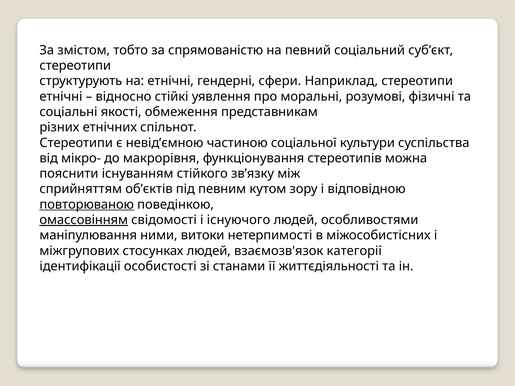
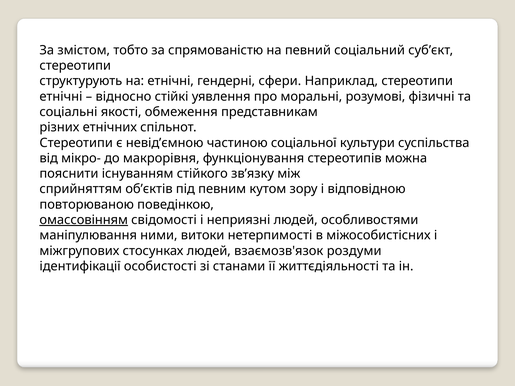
повторюваною underline: present -> none (87, 205)
існуючого: існуючого -> неприязні (239, 220)
категорії: категорії -> роздуми (354, 251)
